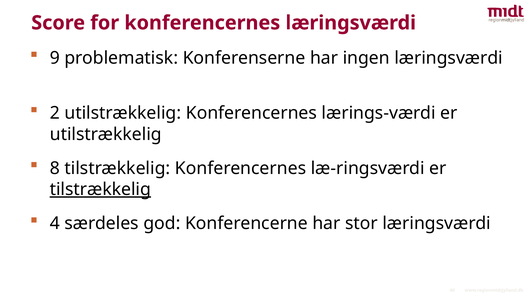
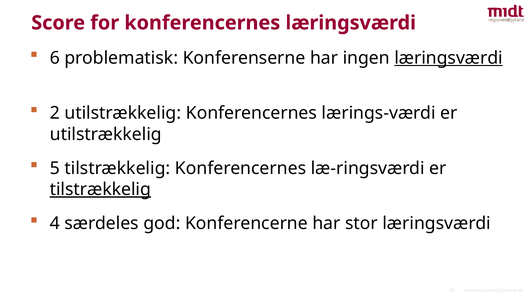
9: 9 -> 6 (55, 58)
læringsværdi underline: none -> present (449, 58)
8: 8 -> 5 (55, 168)
